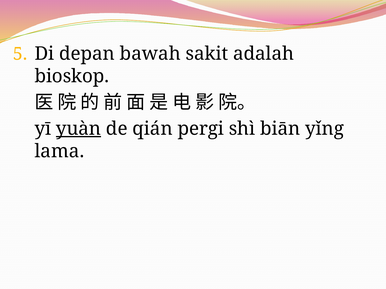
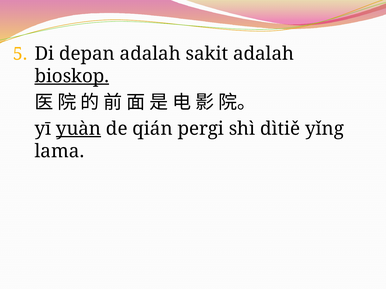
depan bawah: bawah -> adalah (150, 54)
bioskop underline: none -> present (72, 76)
biān: biān -> dìtiě (280, 129)
